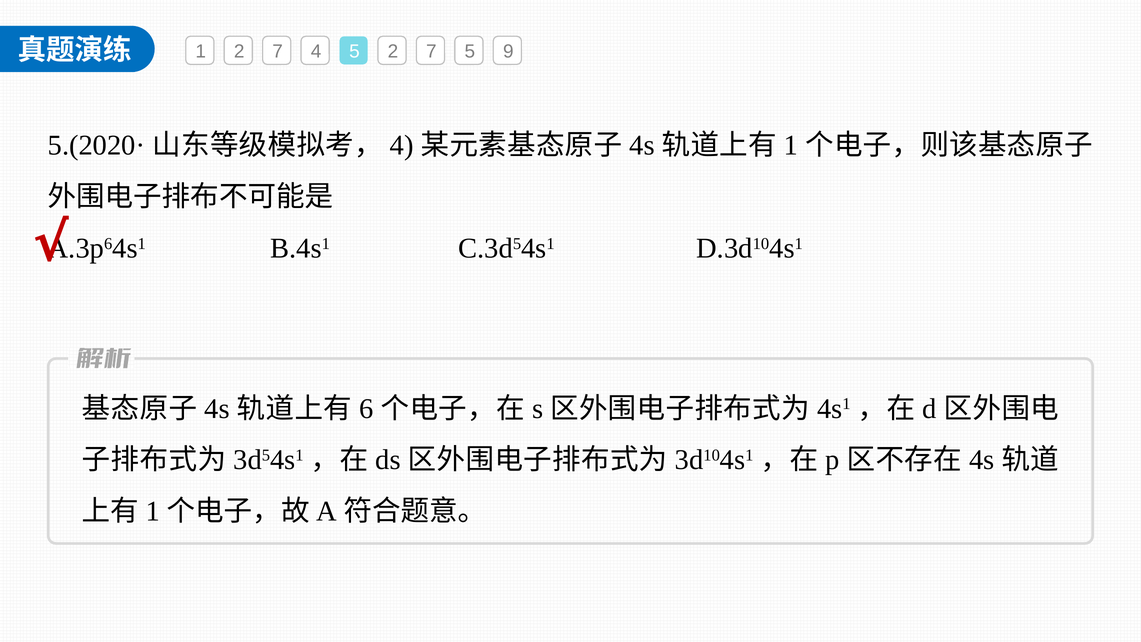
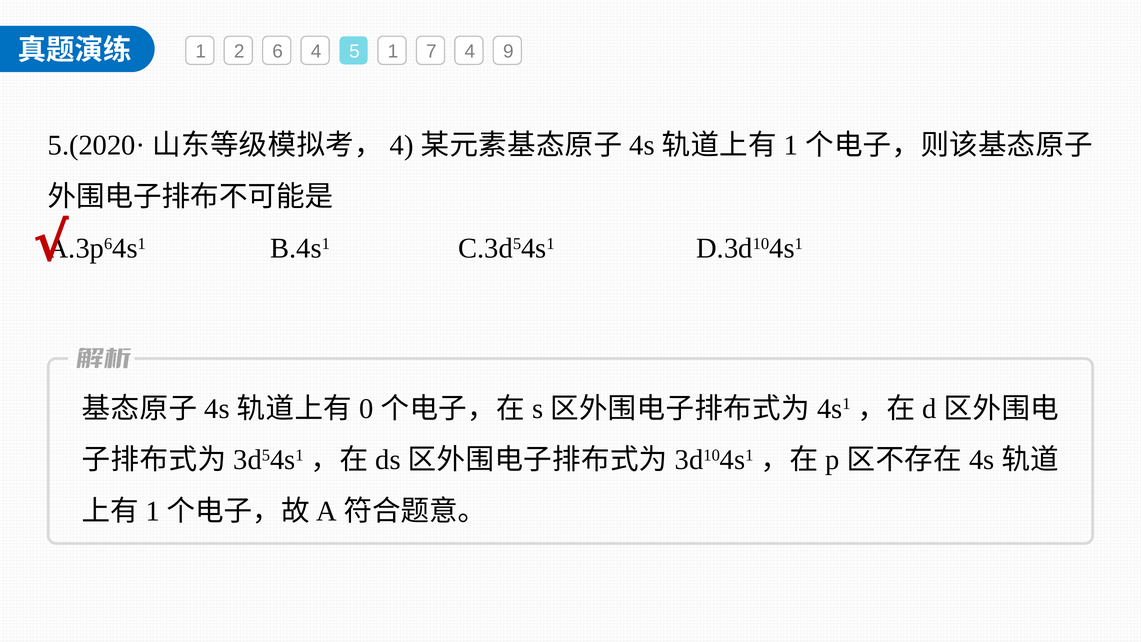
1 2 7: 7 -> 6 (278, 52)
5 2: 2 -> 1 (393, 52)
7 5: 5 -> 4 (470, 52)
6: 6 -> 0 (366, 408)
